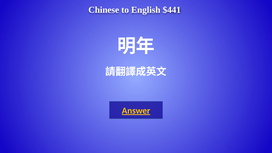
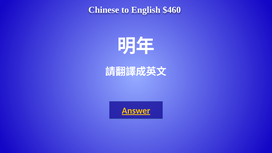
$441: $441 -> $460 (172, 10)
